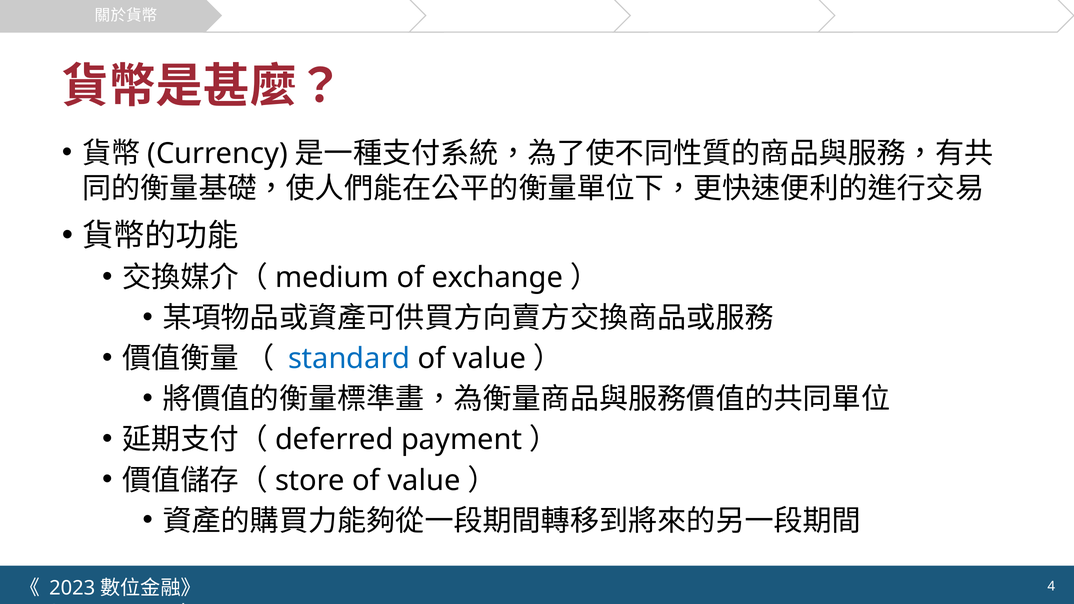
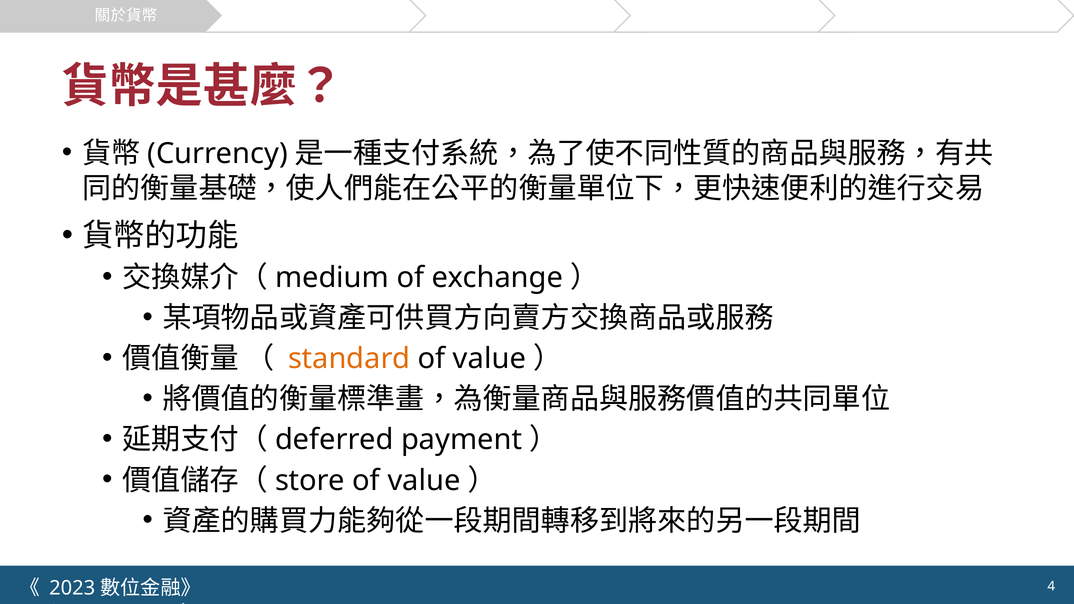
standard colour: blue -> orange (349, 359)
